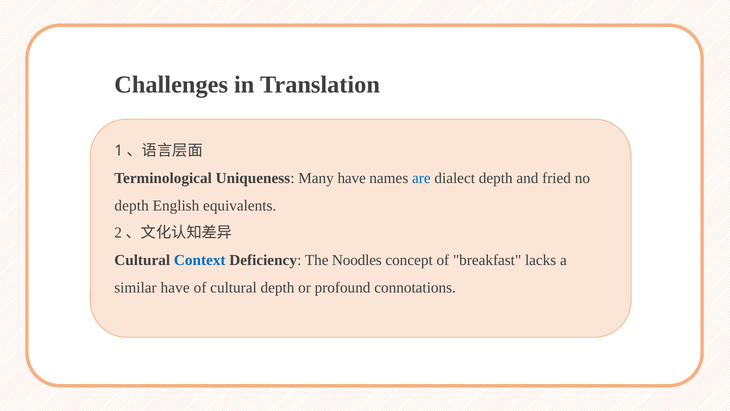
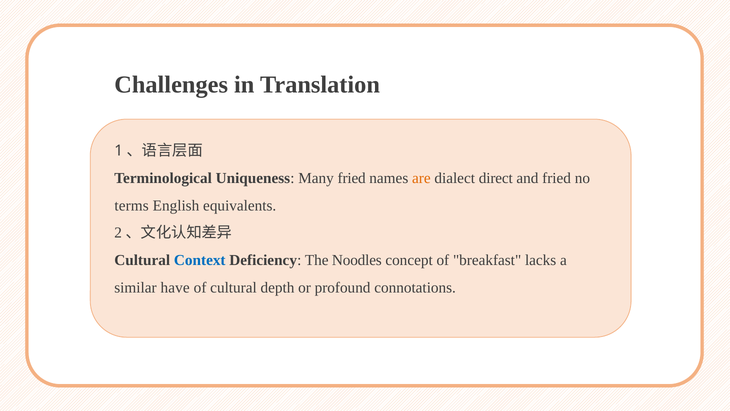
Many have: have -> fried (352, 178)
are colour: blue -> orange (421, 178)
dialect depth: depth -> direct (496, 178)
depth: depth -> terms (132, 205)
